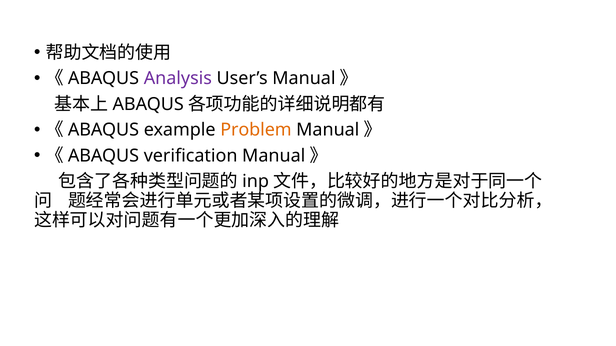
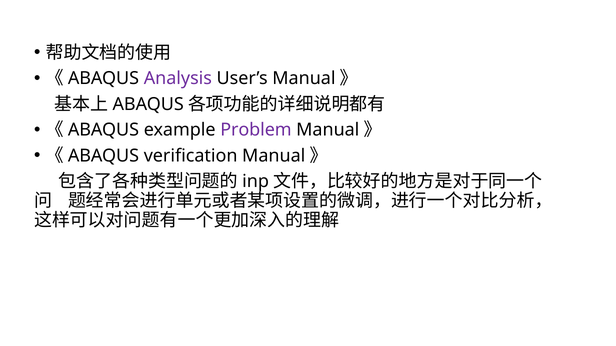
Problem colour: orange -> purple (256, 130)
